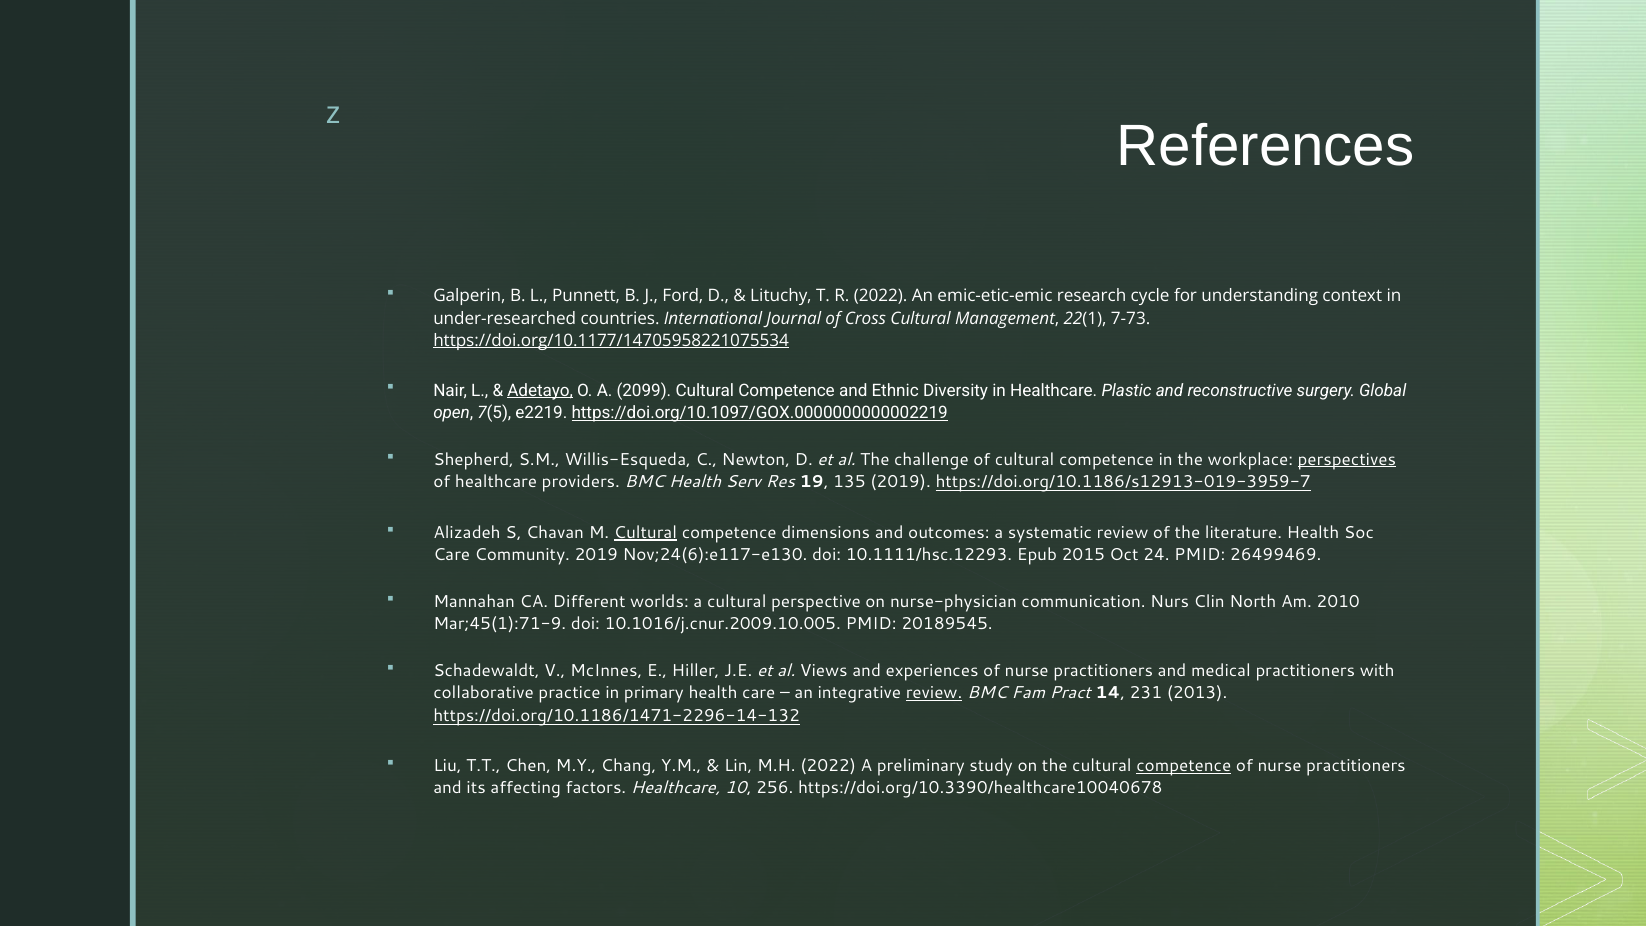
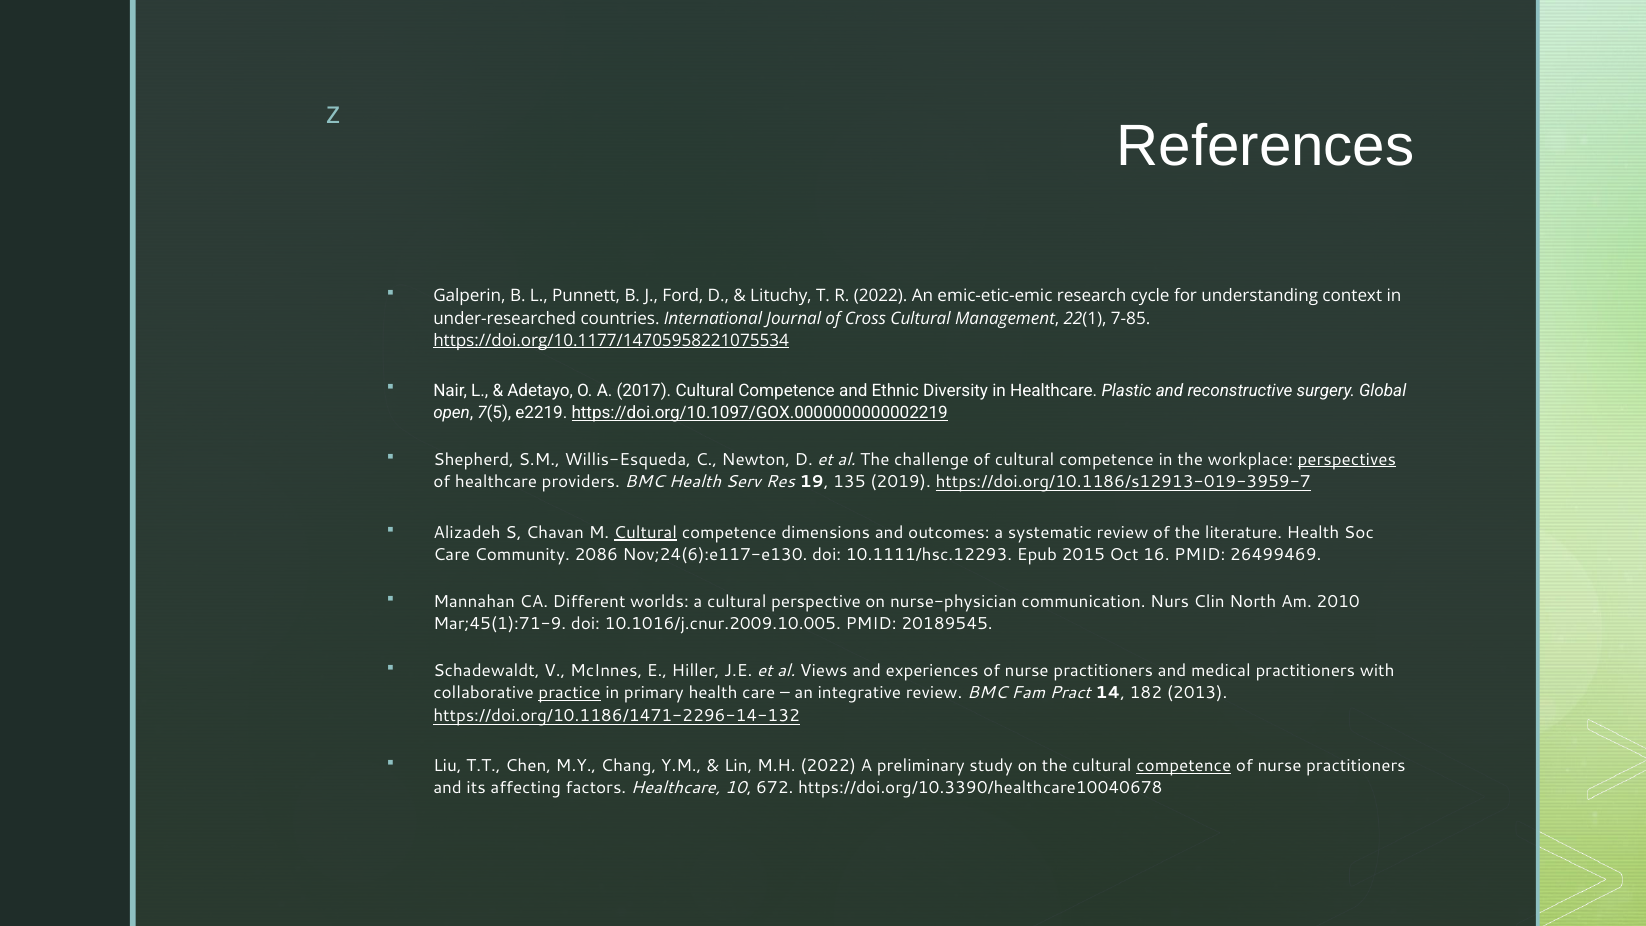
7-73: 7-73 -> 7-85 (1131, 318)
Adetayo underline: present -> none (540, 390)
2099: 2099 -> 2017 (644, 390)
Community 2019: 2019 -> 2086 (596, 555)
24: 24 -> 16 (1156, 555)
practice underline: none -> present (570, 693)
review underline: present -> none (934, 693)
231: 231 -> 182 (1146, 693)
256: 256 -> 672 (775, 788)
